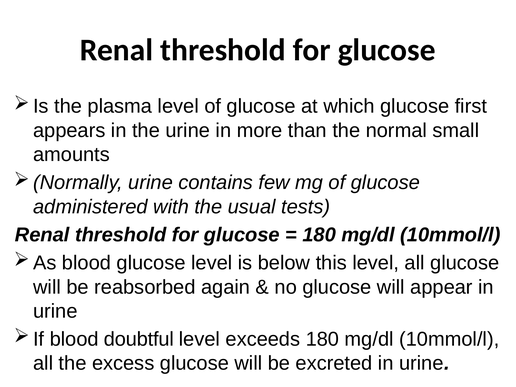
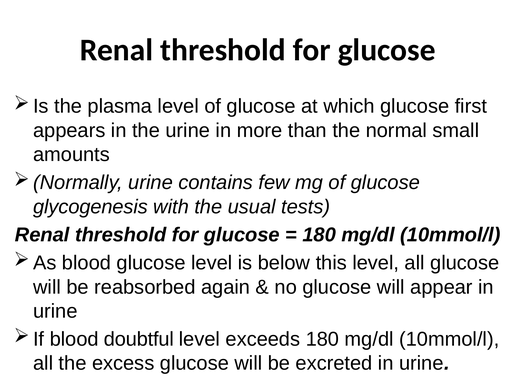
administered: administered -> glycogenesis (90, 207)
